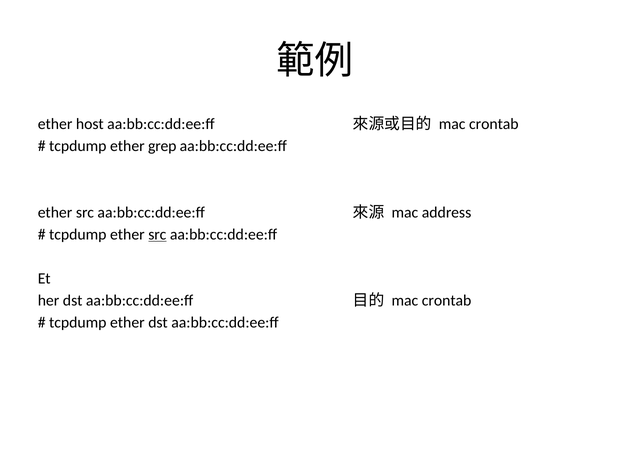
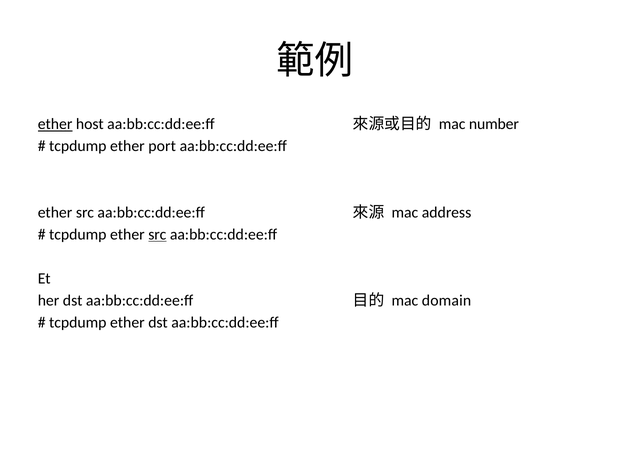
ether underline: none -> present (55, 124)
crontab: crontab -> number (494, 124)
grep: grep -> port (162, 146)
crontab: crontab -> domain (447, 300)
